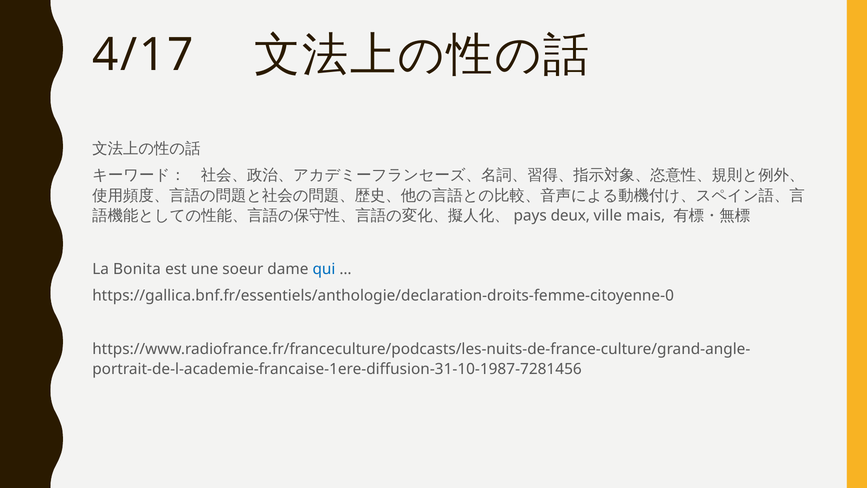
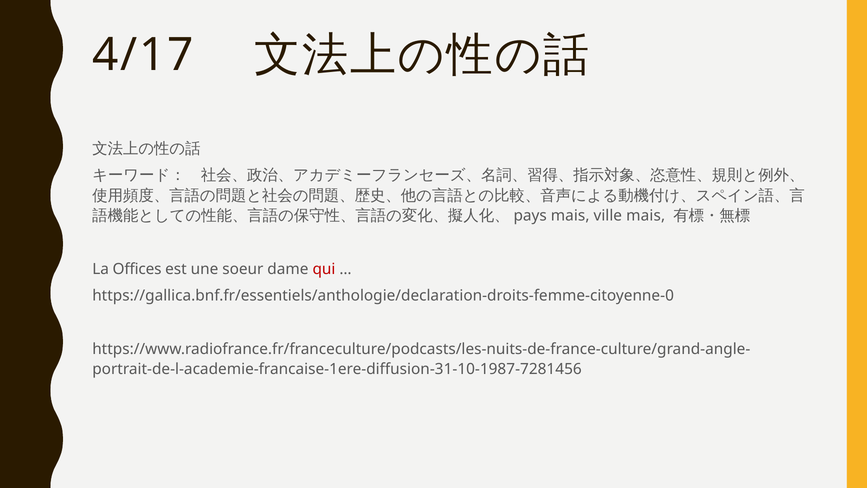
deux: deux -> mais (570, 216)
Bonita: Bonita -> Offices (137, 269)
qui colour: blue -> red (324, 269)
